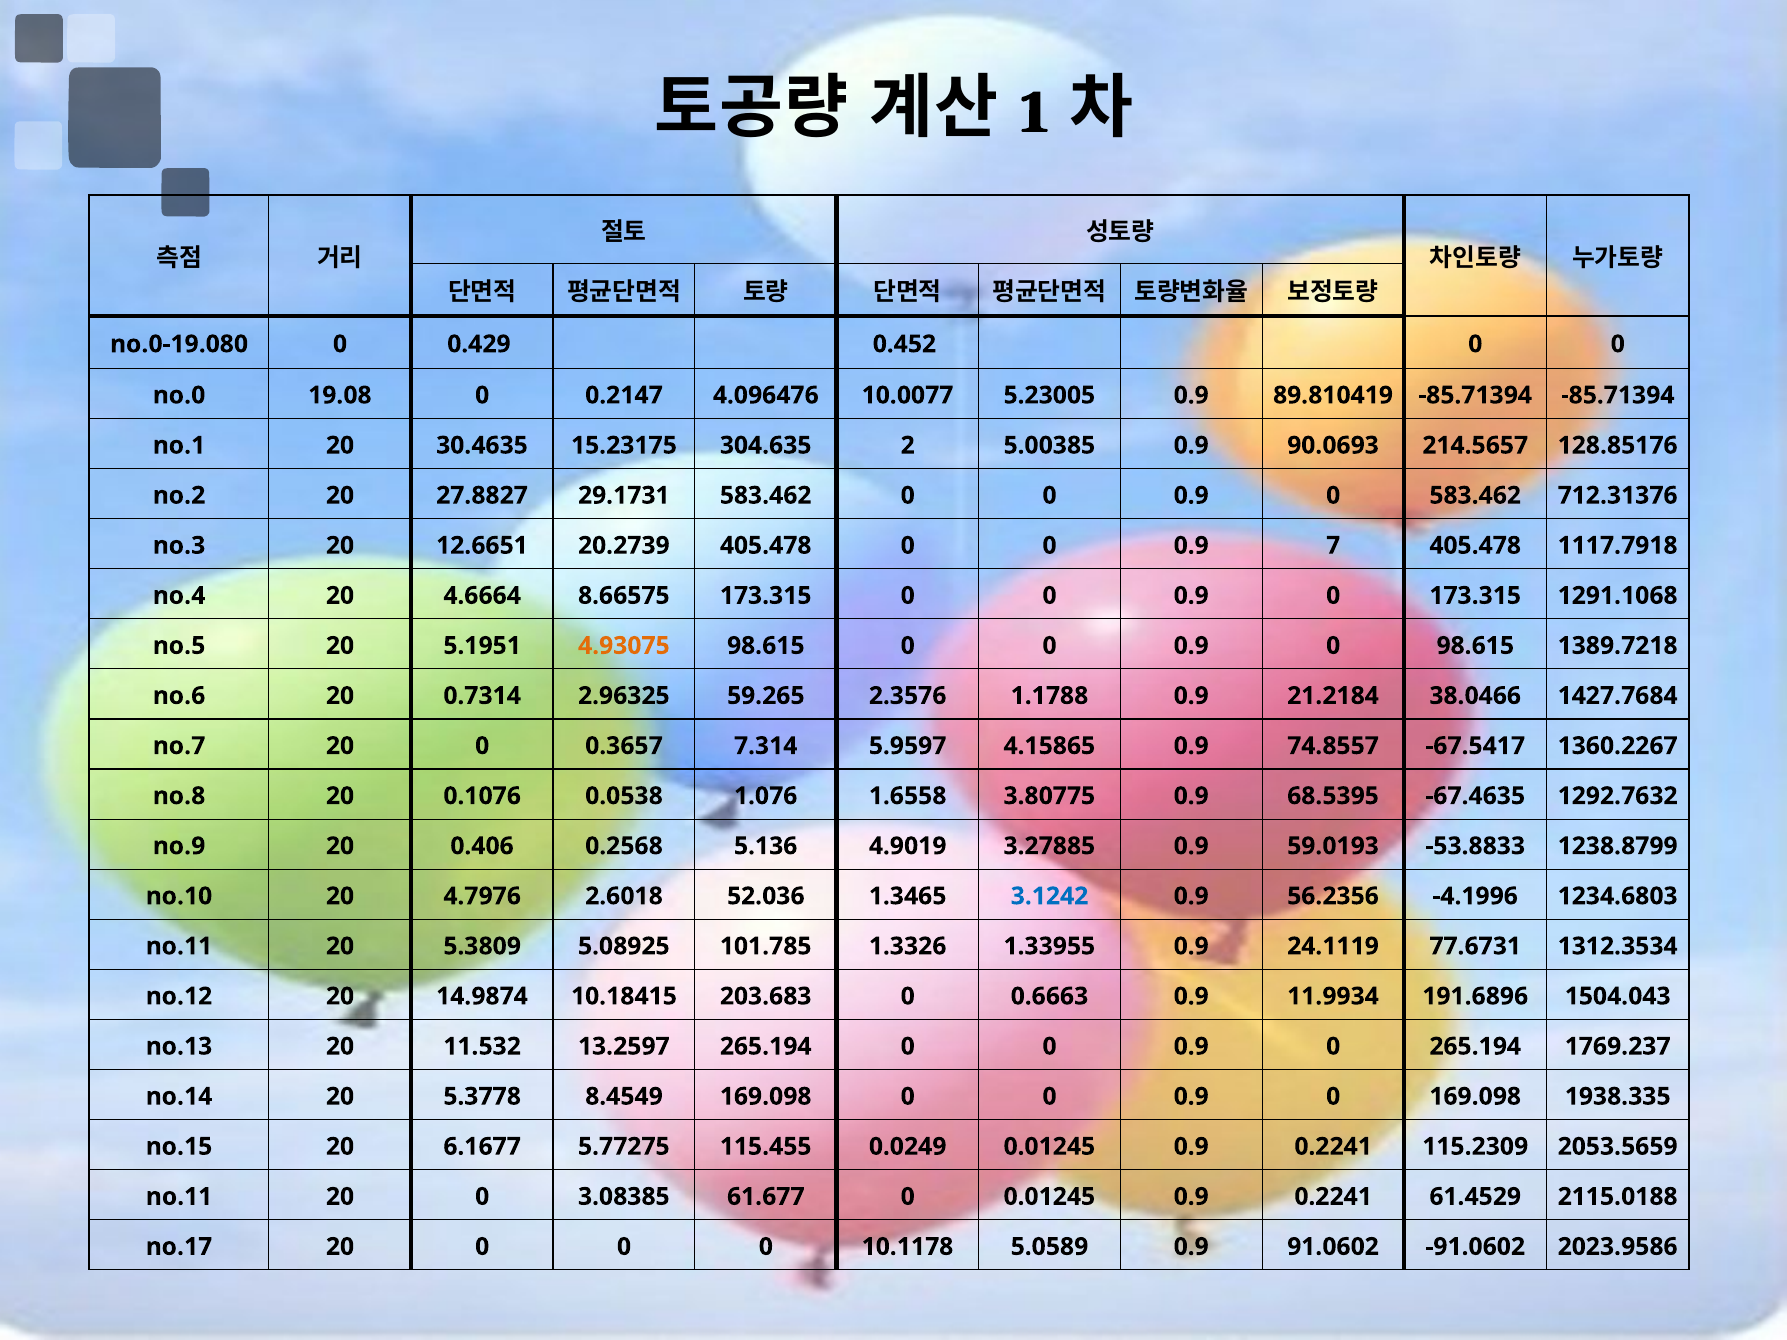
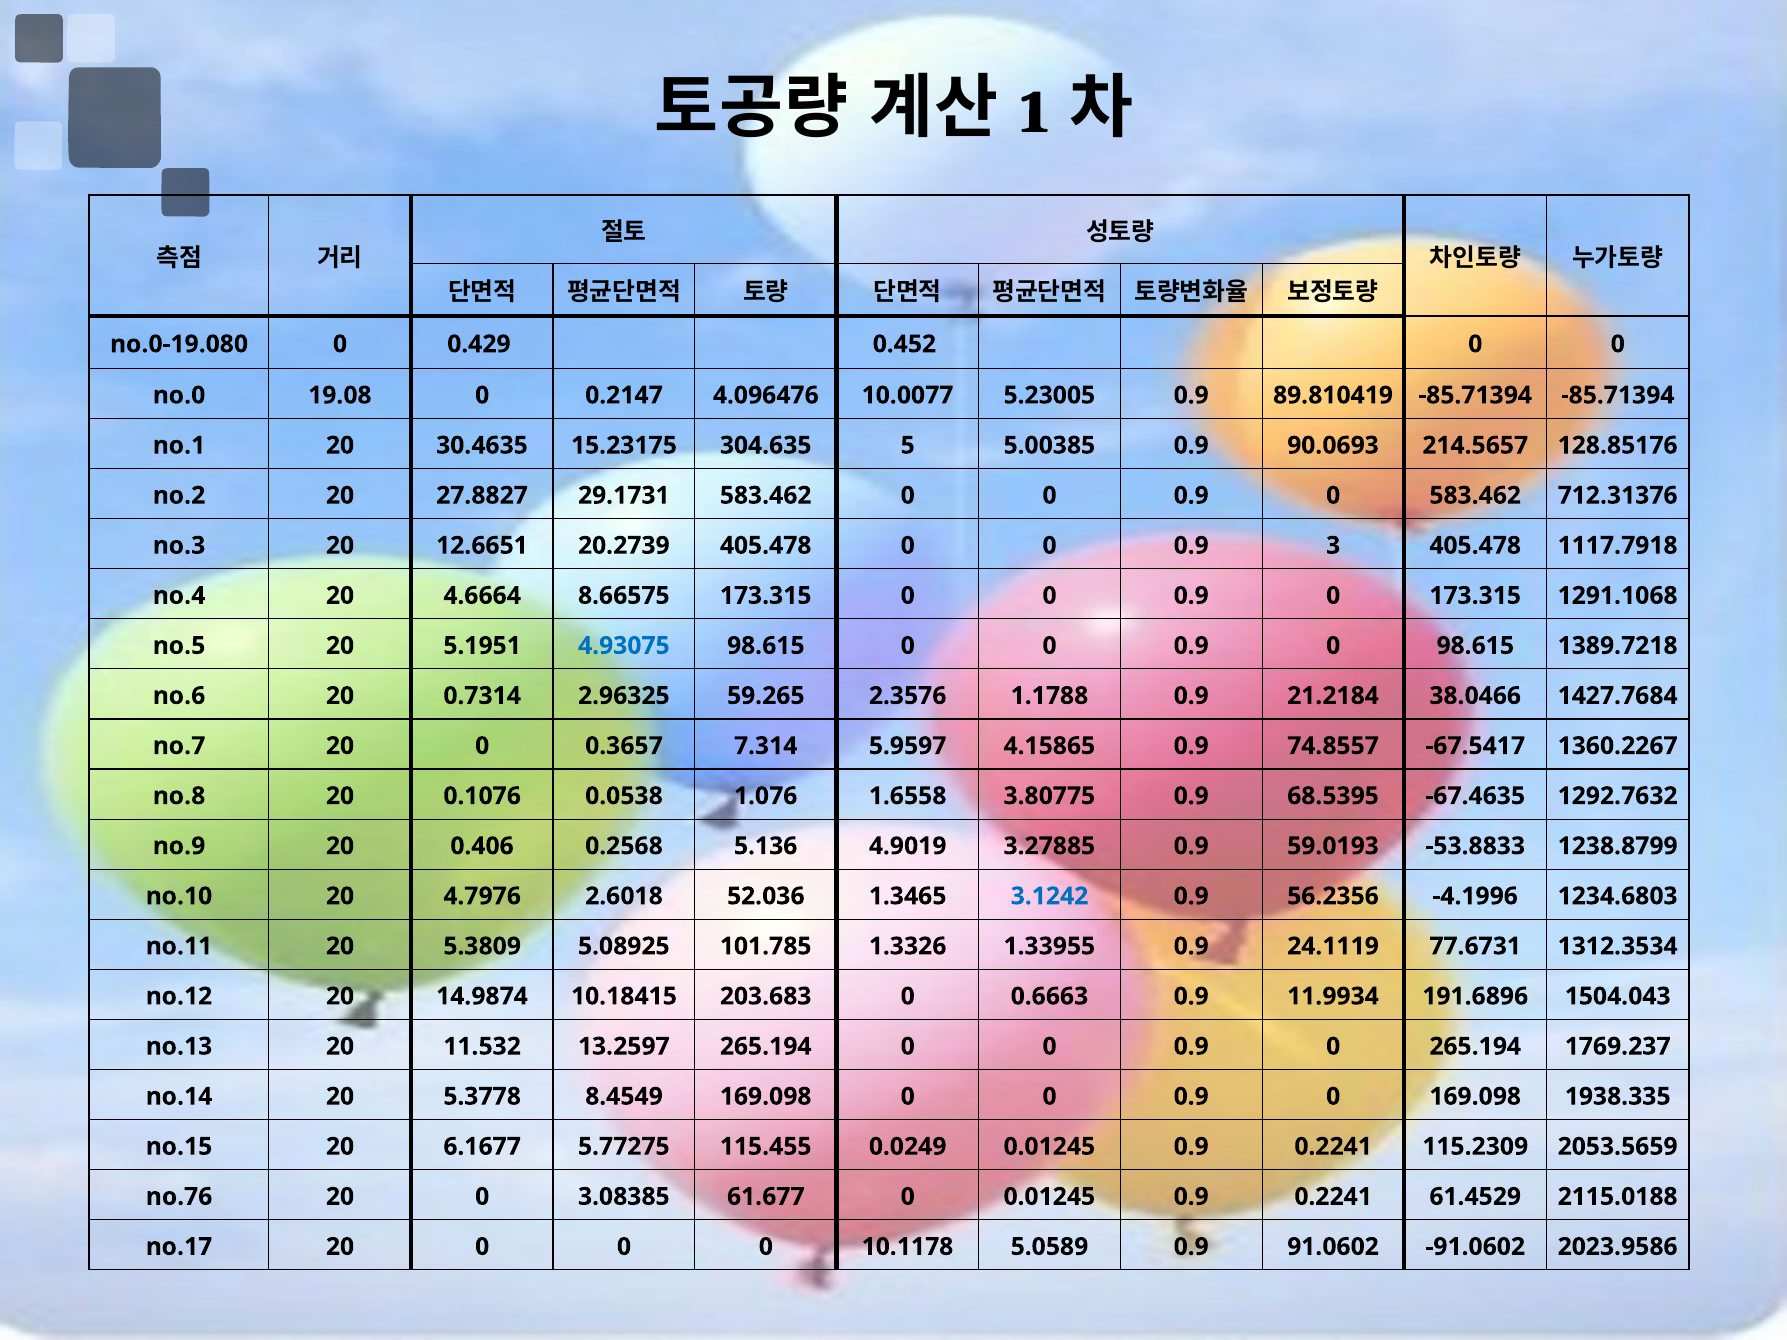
2: 2 -> 5 (908, 445)
7: 7 -> 3 (1333, 546)
4.93075 colour: orange -> blue (624, 646)
no.11: no.11 -> no.76 (179, 1197)
